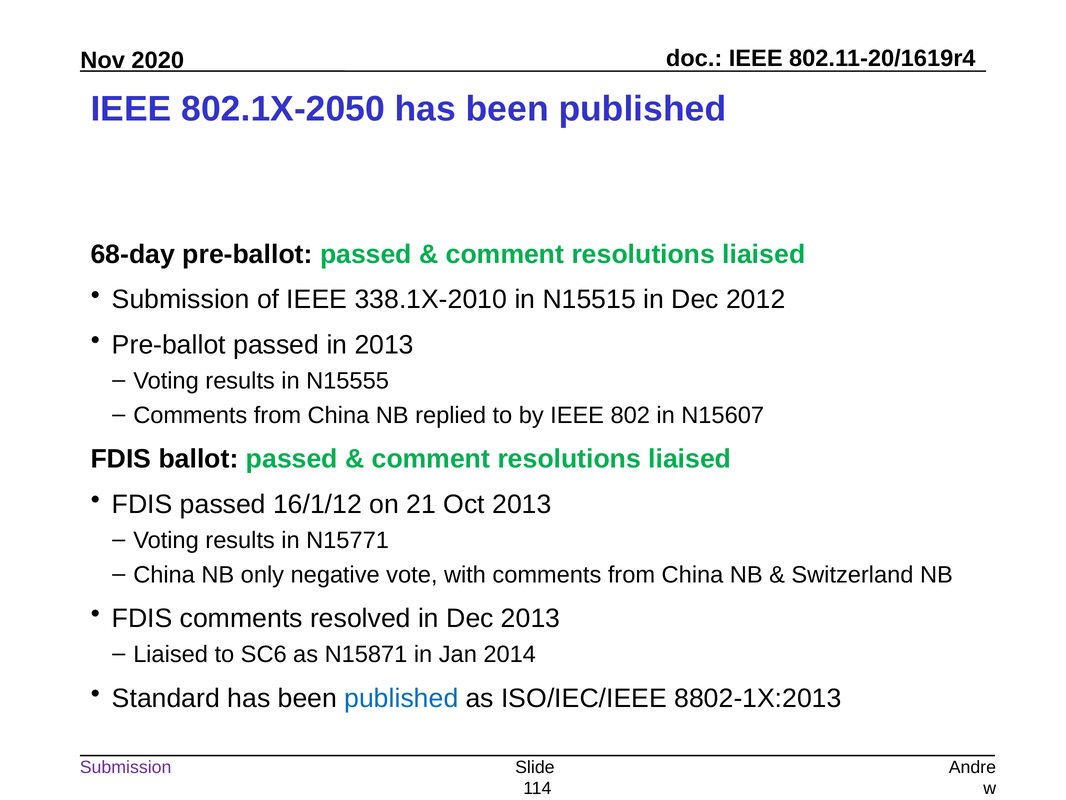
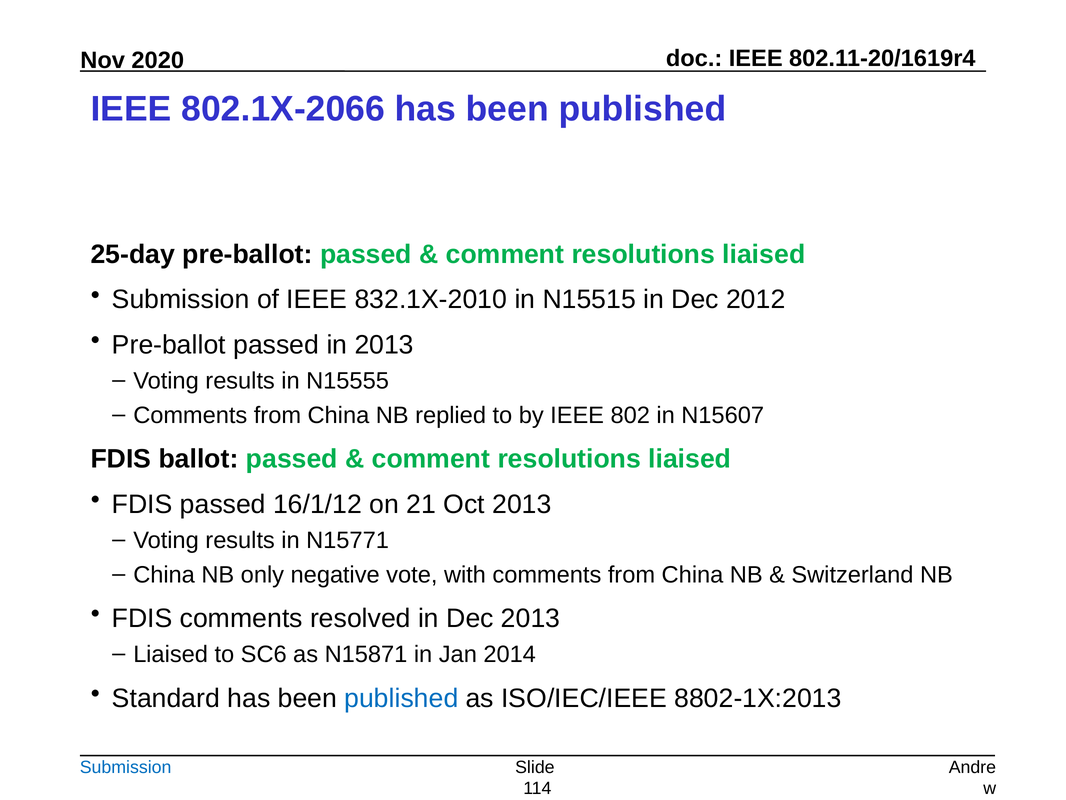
802.1X-2050: 802.1X-2050 -> 802.1X-2066 (283, 109)
68-day: 68-day -> 25-day (133, 254)
338.1X-2010: 338.1X-2010 -> 832.1X-2010 (431, 300)
Submission colour: purple -> blue (126, 767)
